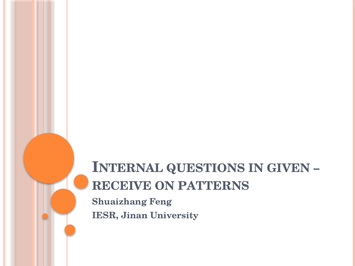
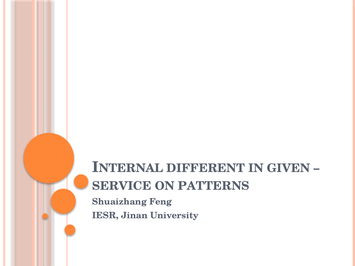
QUESTIONS: QUESTIONS -> DIFFERENT (206, 168)
RECEIVE: RECEIVE -> SERVICE (122, 186)
